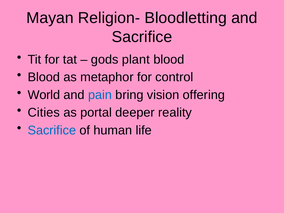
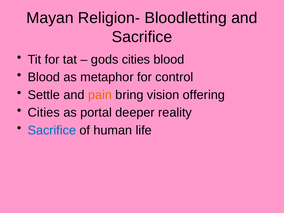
gods plant: plant -> cities (136, 60)
World: World -> Settle (44, 95)
pain colour: blue -> orange (100, 95)
